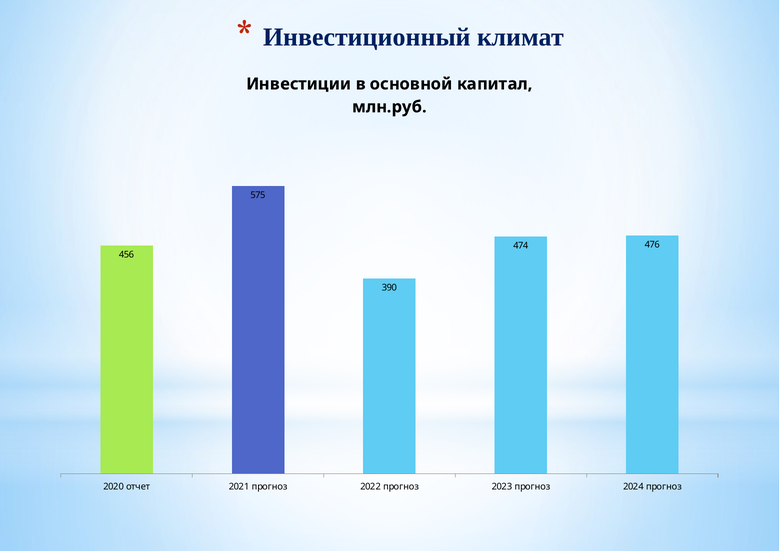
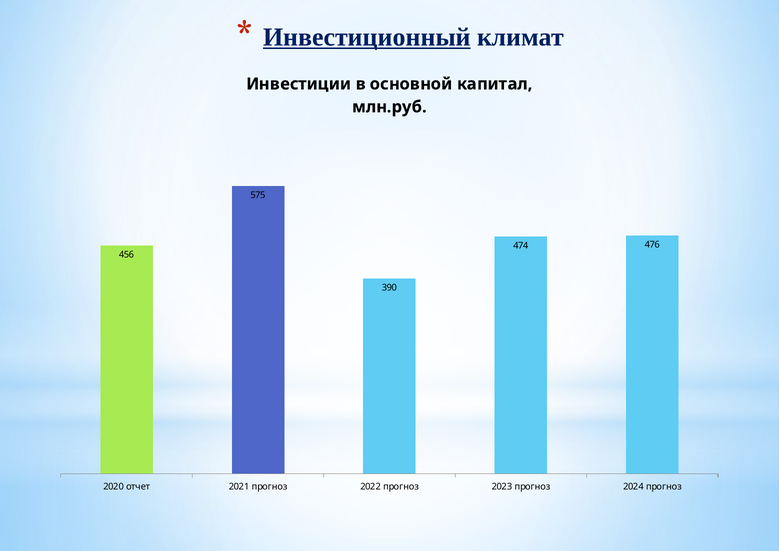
Инвестиционный underline: none -> present (367, 37)
